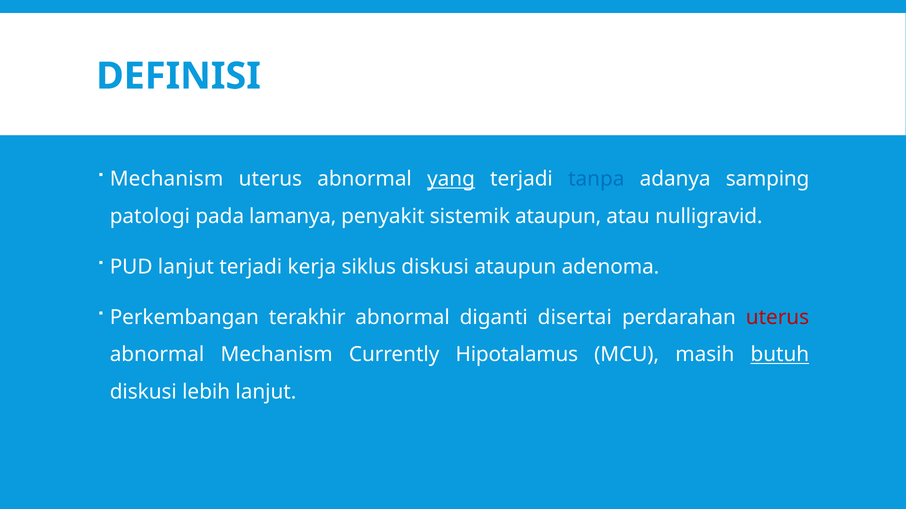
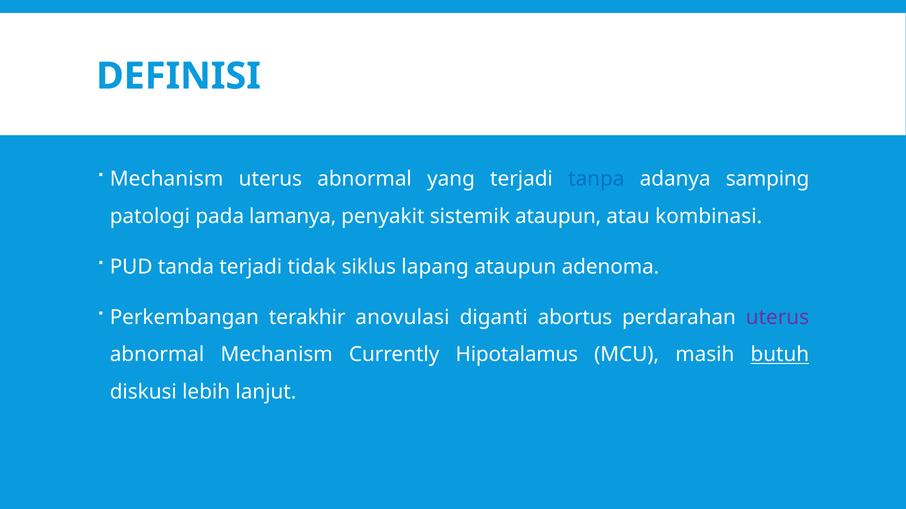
yang underline: present -> none (451, 179)
nulligravid: nulligravid -> kombinasi (709, 217)
PUD lanjut: lanjut -> tanda (186, 267)
kerja: kerja -> tidak (312, 267)
siklus diskusi: diskusi -> lapang (435, 267)
terakhir abnormal: abnormal -> anovulasi (402, 318)
disertai: disertai -> abortus (575, 318)
uterus colour: red -> purple (777, 318)
